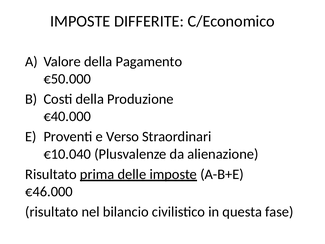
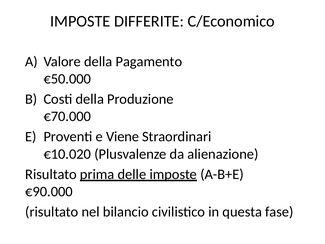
€40.000: €40.000 -> €70.000 (67, 116)
Verso: Verso -> Viene (123, 137)
€10.040: €10.040 -> €10.020 (67, 154)
€46.000: €46.000 -> €90.000 (49, 191)
